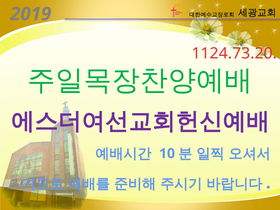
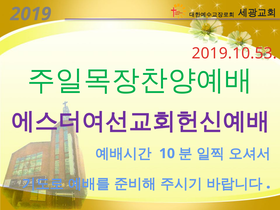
1124.73.20: 1124.73.20 -> 2019.10.53 (234, 53)
